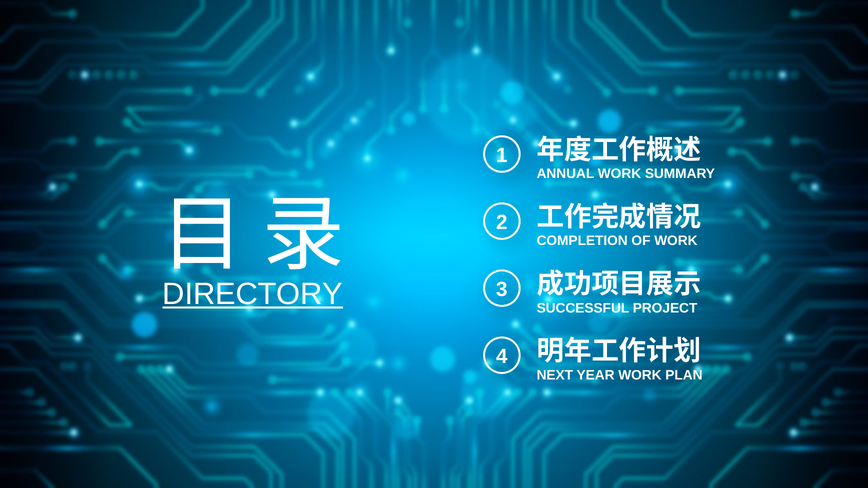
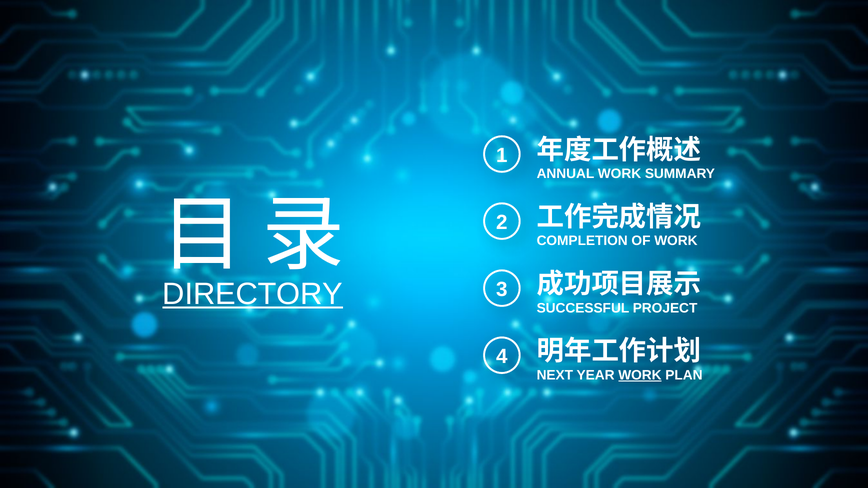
WORK underline: none -> present (640, 375)
